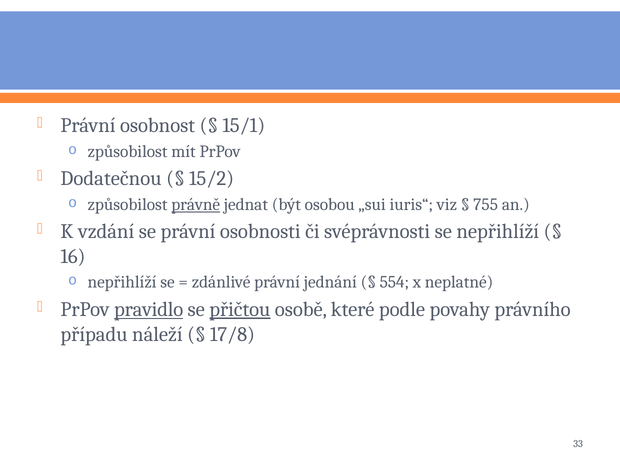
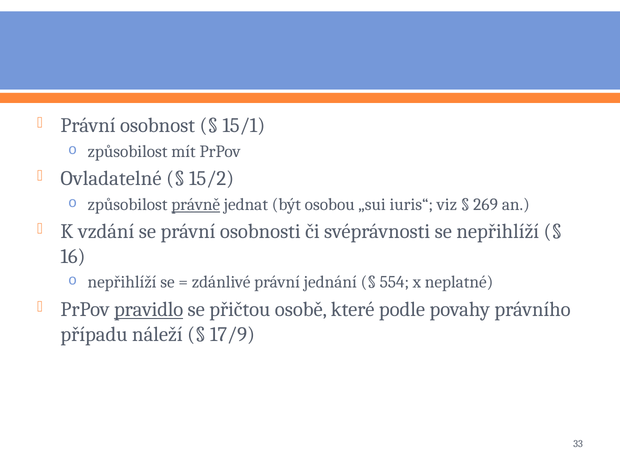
Dodatečnou: Dodatečnou -> Ovladatelné (111, 178)
755: 755 -> 269 (486, 204)
přičtou underline: present -> none (240, 309)
17/8: 17/8 -> 17/9 (232, 334)
